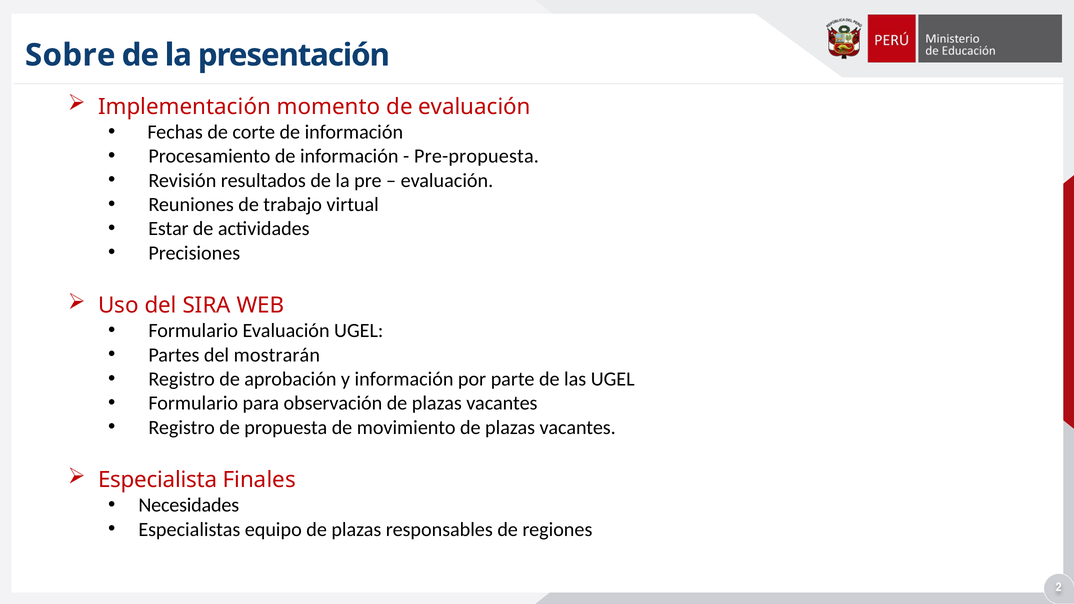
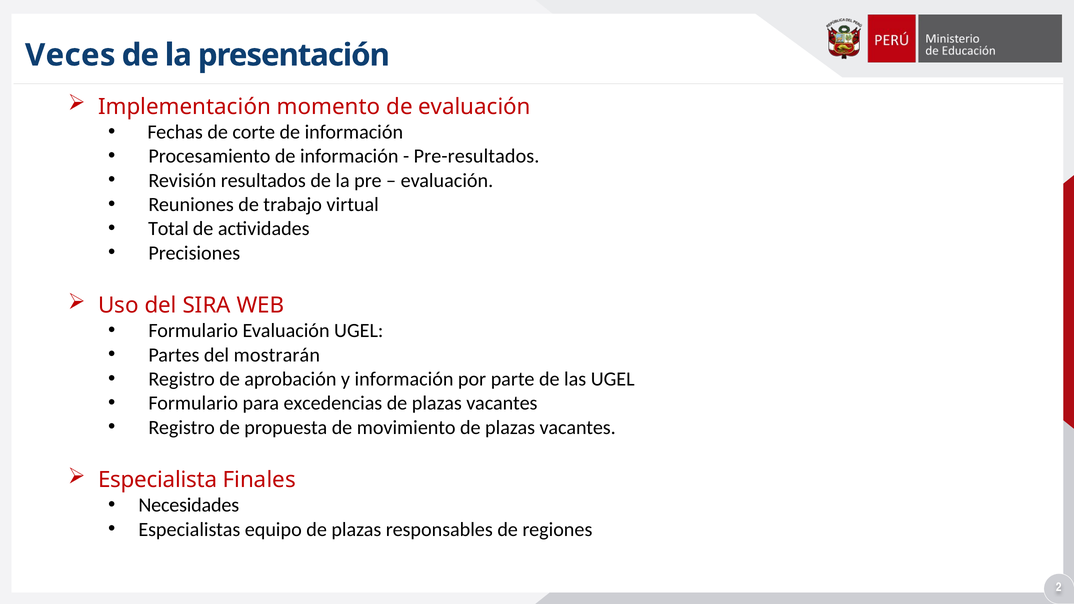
Sobre: Sobre -> Veces (70, 55)
Pre-propuesta: Pre-propuesta -> Pre-resultados (477, 156)
Estar: Estar -> Total (168, 229)
observación: observación -> excedencias (333, 403)
